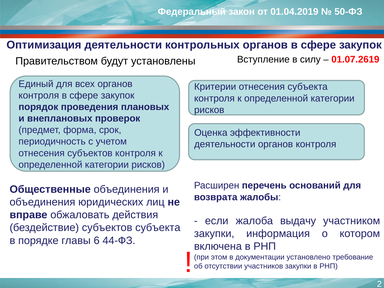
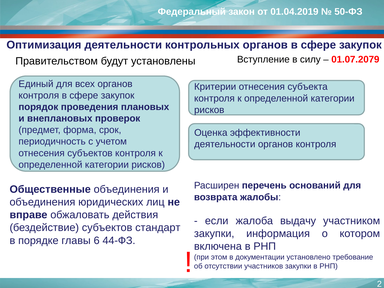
01.07.2619: 01.07.2619 -> 01.07.2079 (355, 59)
субъектов субъекта: субъекта -> стандарт (158, 228)
